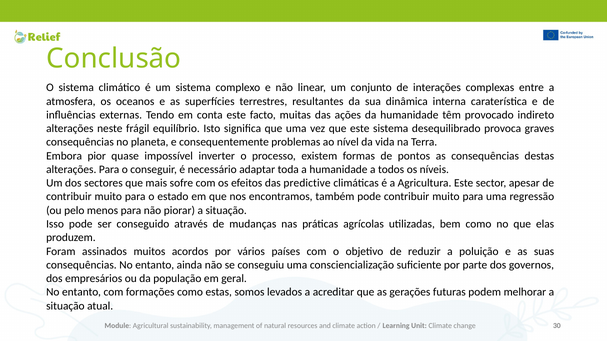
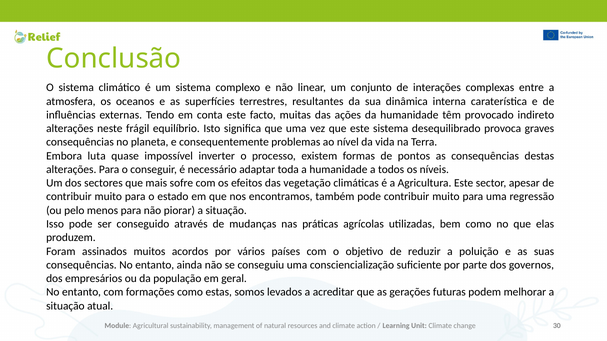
pior: pior -> luta (97, 156)
predictive: predictive -> vegetação (307, 183)
